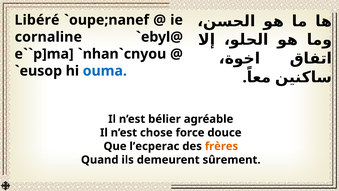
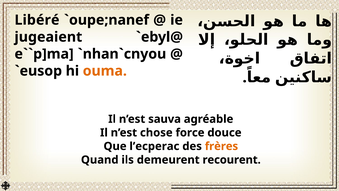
cornaline: cornaline -> jugeaient (48, 37)
ouma colour: blue -> orange (105, 71)
bélier: bélier -> sauva (165, 119)
sûrement: sûrement -> recourent (232, 160)
